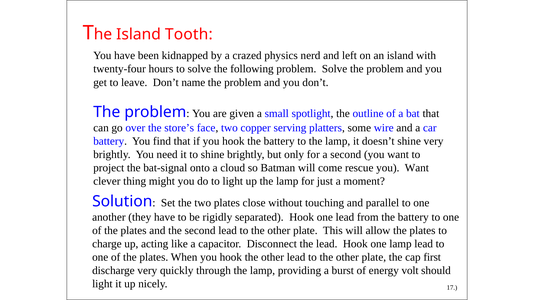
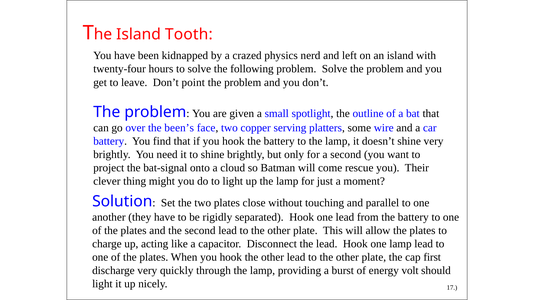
name: name -> point (193, 82)
store’s: store’s -> been’s (179, 128)
rescue you Want: Want -> Their (417, 168)
